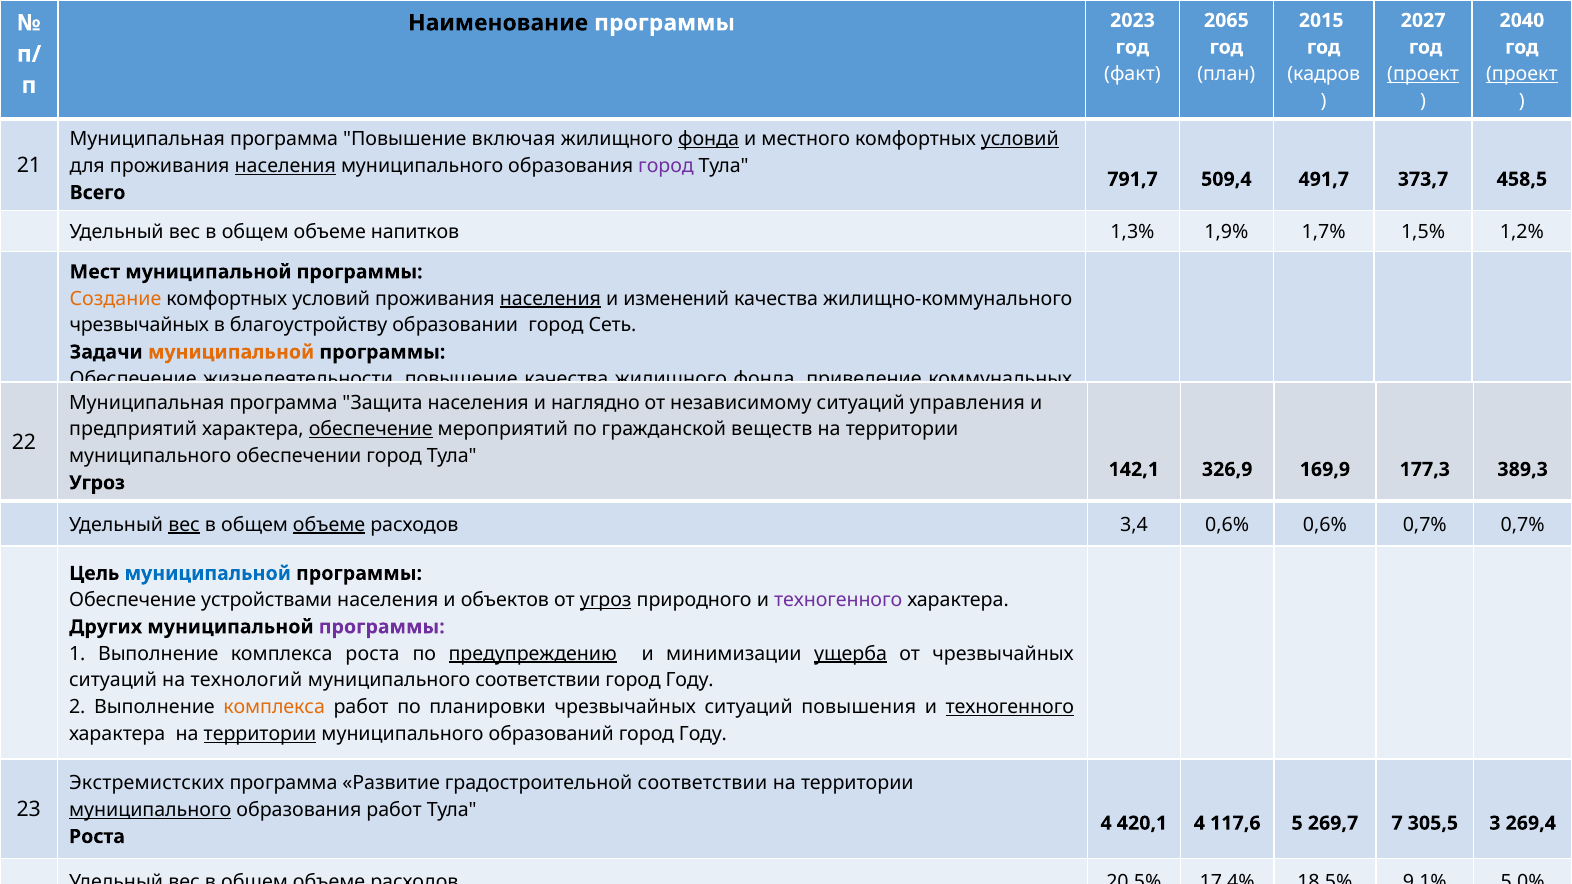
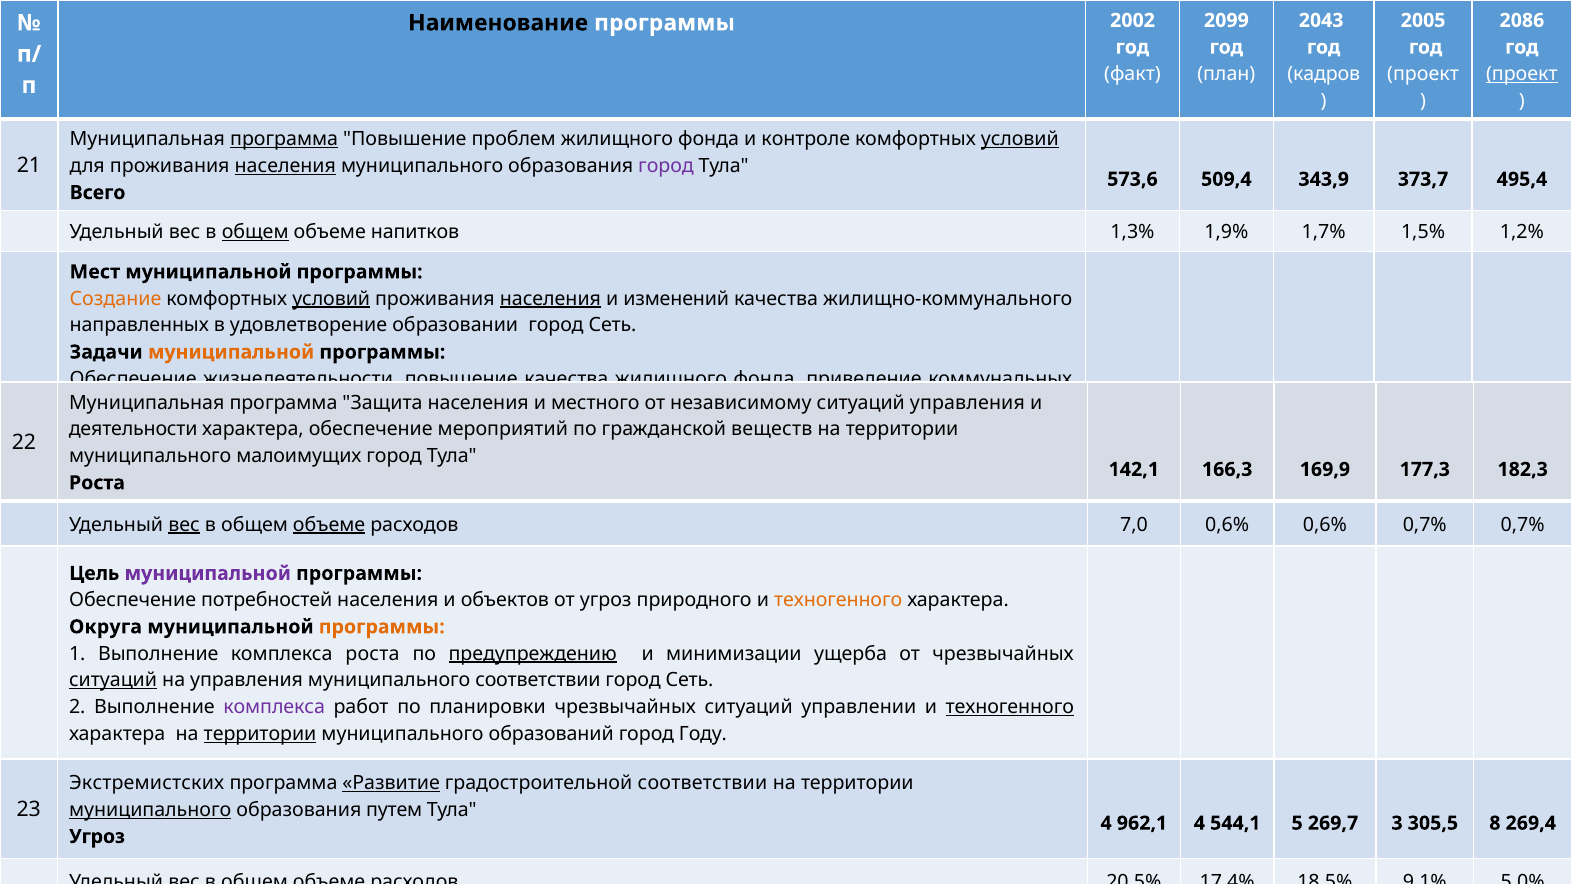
2065: 2065 -> 2099 (1226, 20)
2015: 2015 -> 2043 (1321, 20)
2027: 2027 -> 2005 (1423, 20)
2040: 2040 -> 2086 (1522, 20)
2023: 2023 -> 2002 (1133, 20)
проект underline: present -> none (1423, 74)
программа underline: none -> present (284, 139)
включая: включая -> проблем (514, 139)
фонда underline: present -> none (709, 139)
местного: местного -> контроле (806, 139)
791,7: 791,7 -> 573,6 (1132, 179)
491,7: 491,7 -> 343,9 (1324, 179)
458,5: 458,5 -> 495,4 (1522, 179)
общем underline: none -> present (255, 232)
условий underline: none -> present (331, 299)
чрезвычайных: чрезвычайных -> направленных (139, 325)
благоустройству: благоустройству -> удовлетворение (309, 325)
наглядно: наглядно -> местного (595, 403)
предприятий: предприятий -> деятельности (133, 429)
обеспечение underline: present -> none (371, 429)
обеспечении: обеспечении -> малоимущих (299, 456)
326,9: 326,9 -> 166,3 (1227, 470)
389,3: 389,3 -> 182,3 (1523, 470)
Угроз: Угроз -> Роста (97, 483)
3,4: 3,4 -> 7,0 (1134, 525)
муниципальной colour: blue -> purple (208, 574)
устройствами: устройствами -> потребностей (267, 600)
угроз underline: present -> none (606, 600)
техногенного colour: purple -> orange (838, 600)
Других: Других -> Округа (106, 627)
программы colour: purple -> orange (382, 627)
ущерба underline: present -> none (851, 654)
ситуаций underline: none -> present (113, 680)
на технологий: технологий -> управления (247, 680)
Году: Году -> Сеть (690, 680)
комплекса colour: orange -> purple (274, 707)
повышения: повышения -> управлении (859, 707)
Развитие underline: none -> present (391, 783)
образования работ: работ -> путем (394, 810)
420,1: 420,1 -> 962,1 (1142, 823)
117,6: 117,6 -> 544,1 (1235, 823)
7: 7 -> 3 (1397, 823)
3: 3 -> 8 (1495, 823)
Роста: Роста -> Угроз (97, 837)
